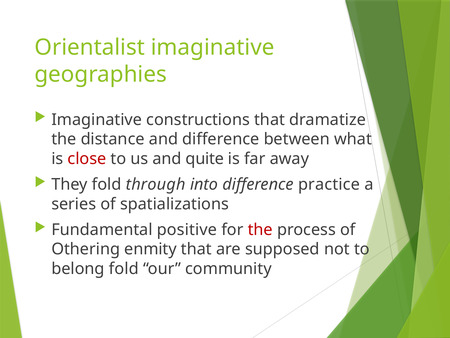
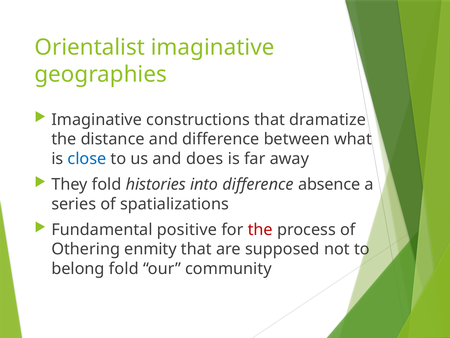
close colour: red -> blue (87, 158)
quite: quite -> does (205, 158)
through: through -> histories (156, 184)
practice: practice -> absence (329, 184)
